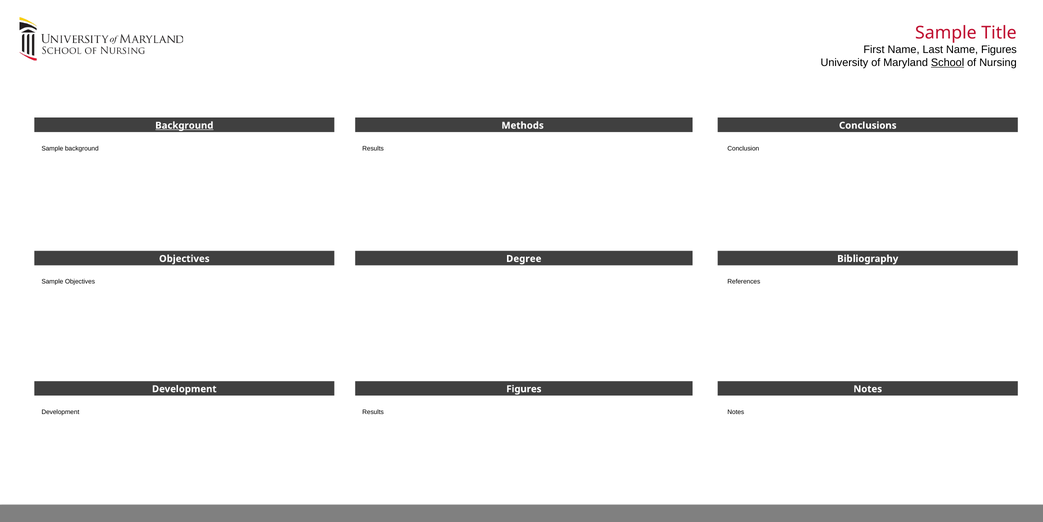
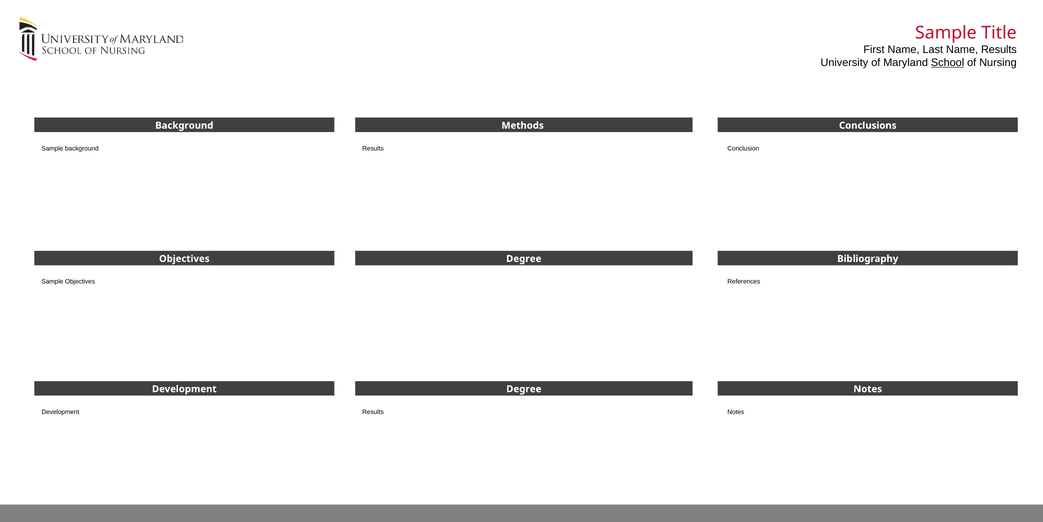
Name Figures: Figures -> Results (999, 49)
Background underline: present -> none (184, 125)
Development Figures: Figures -> Degree (524, 389)
